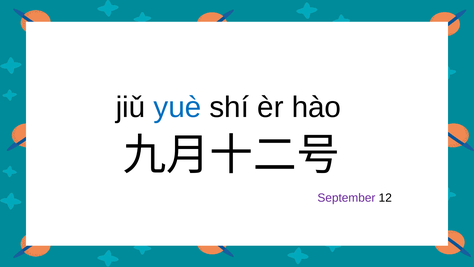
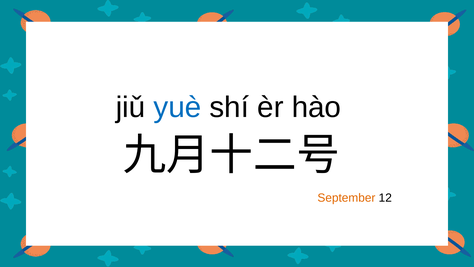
September colour: purple -> orange (346, 198)
